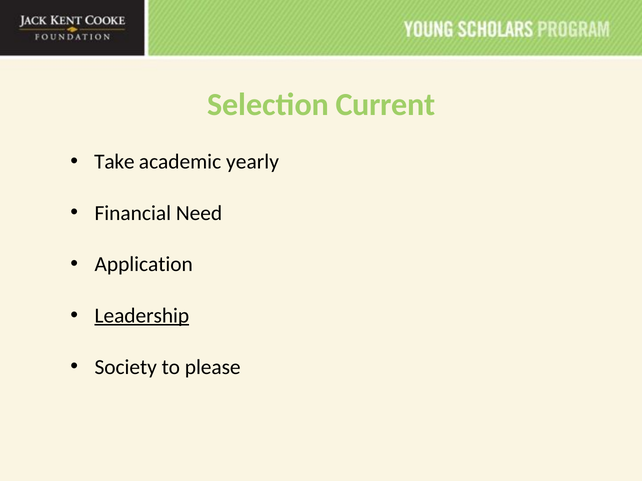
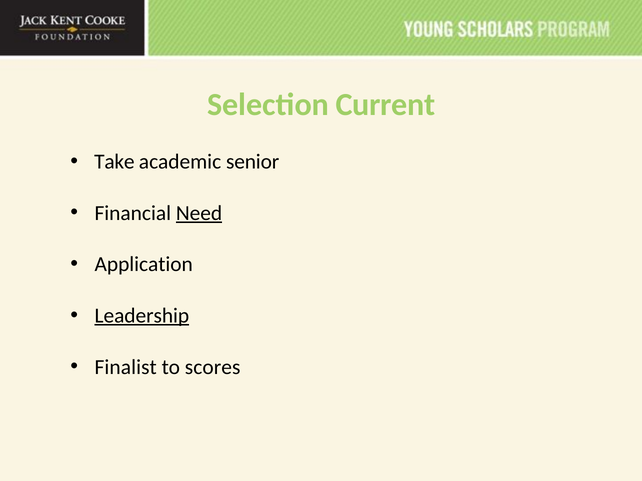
yearly: yearly -> senior (253, 162)
Need underline: none -> present (199, 213)
Society: Society -> Finalist (126, 367)
please: please -> scores (213, 367)
